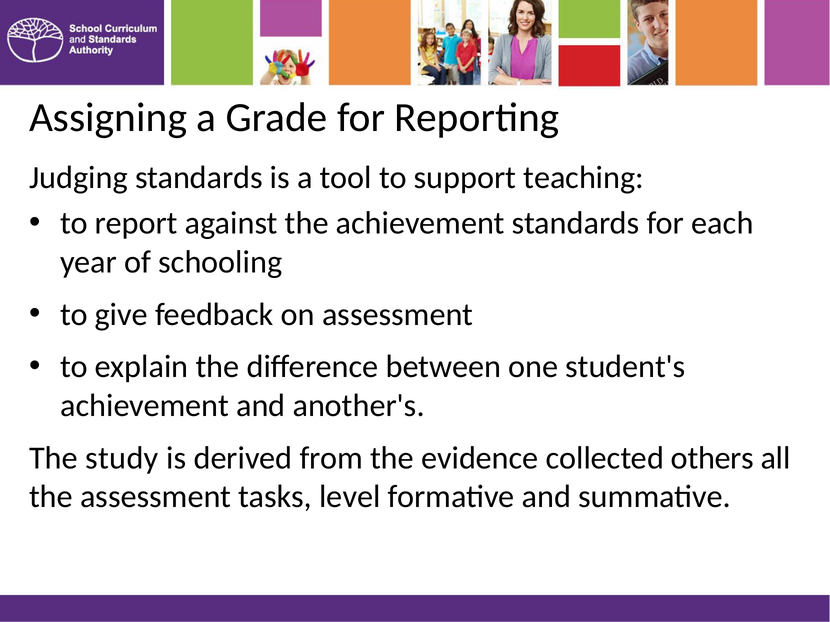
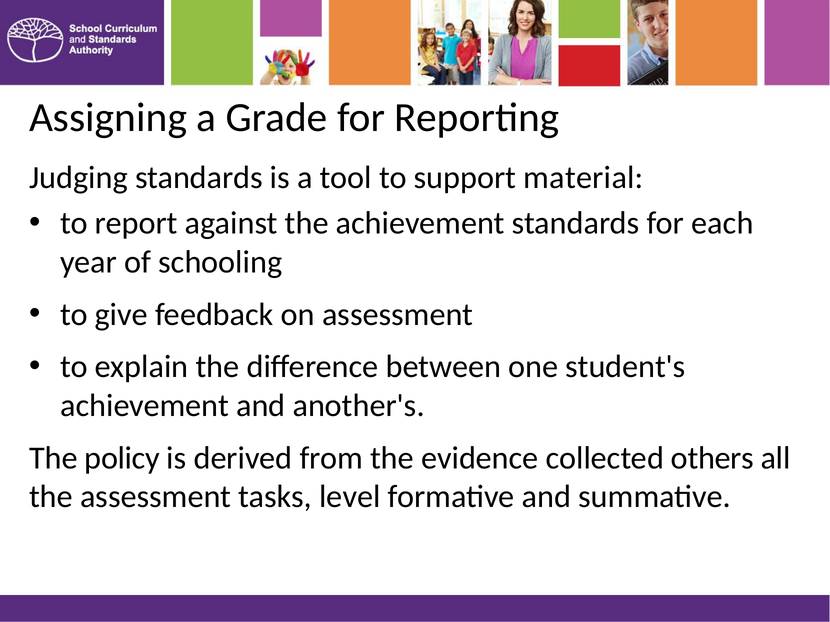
teaching: teaching -> material (583, 178)
study: study -> policy (122, 458)
